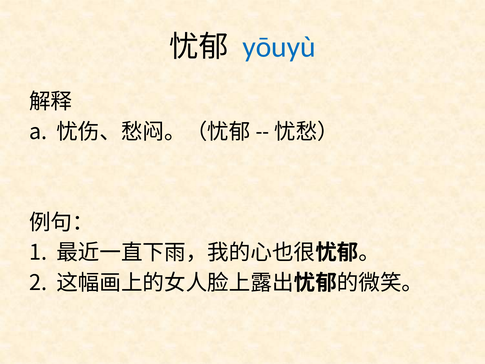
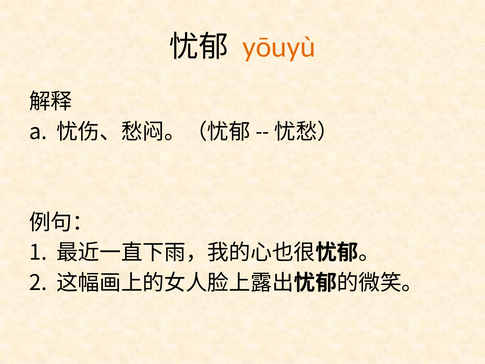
yōuyù colour: blue -> orange (279, 47)
